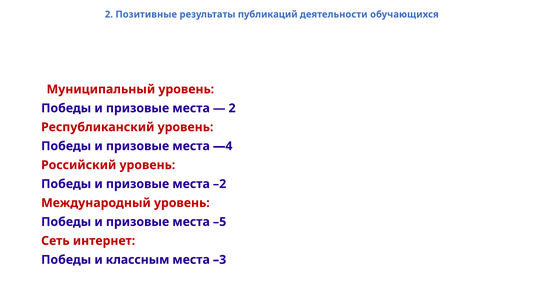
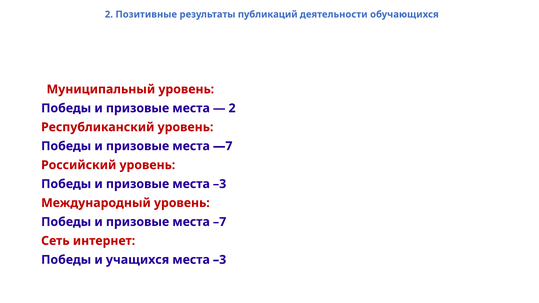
—4: —4 -> —7 (223, 146)
призовые места –2: –2 -> –3 (220, 184)
–5: –5 -> –7 (220, 222)
классным: классным -> учащихся (138, 260)
